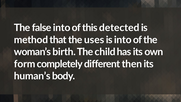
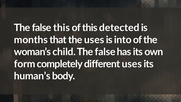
false into: into -> this (62, 28)
method: method -> months (31, 40)
birth: birth -> child (64, 52)
child: child -> false (105, 52)
different then: then -> uses (132, 64)
